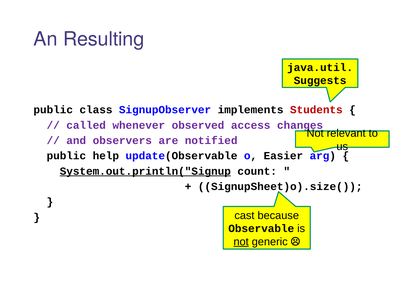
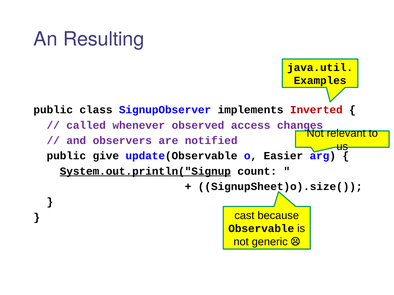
Suggests: Suggests -> Examples (320, 81)
Students: Students -> Inverted (316, 110)
help: help -> give (106, 156)
not underline: present -> none (241, 242)
